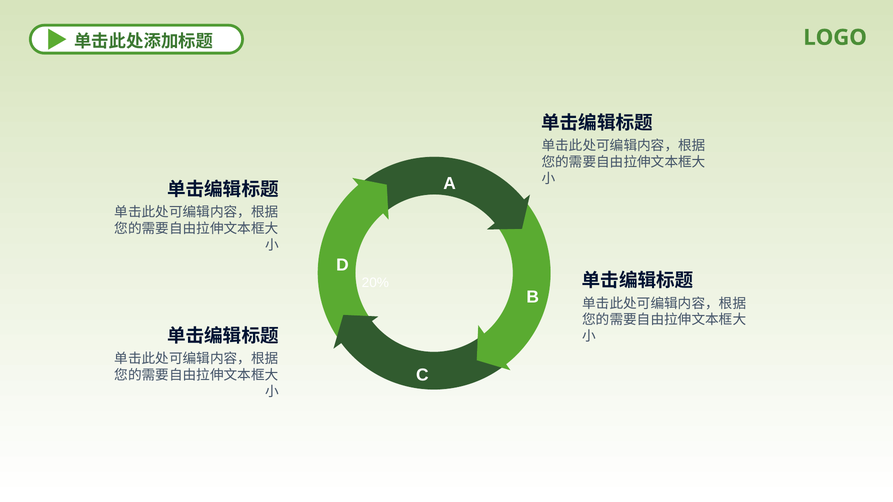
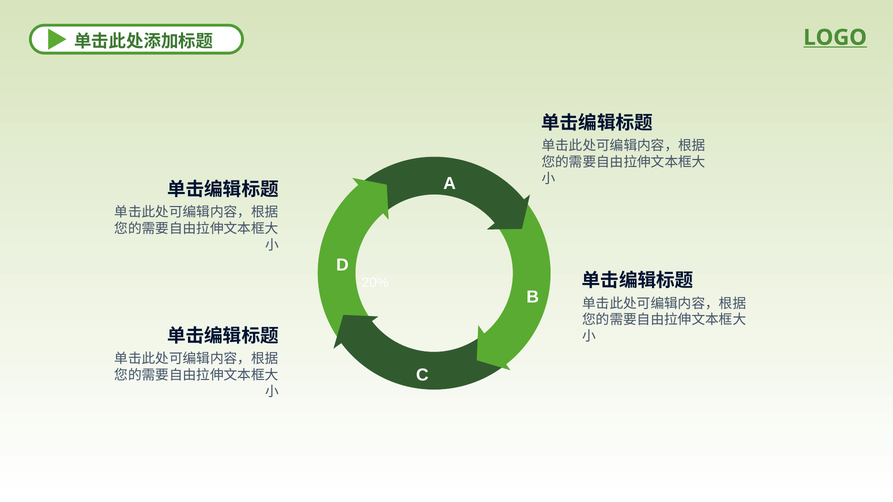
LOGO underline: none -> present (835, 37)
